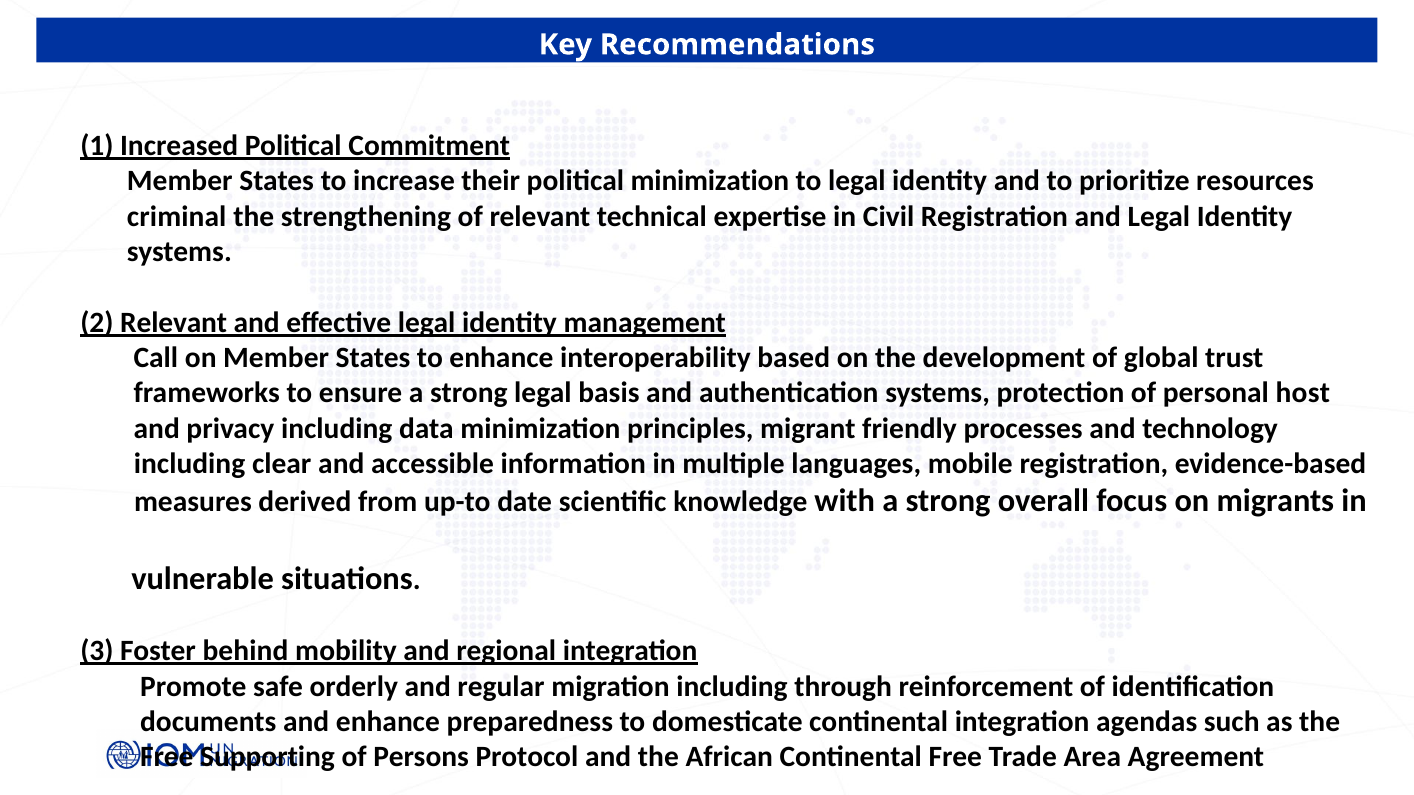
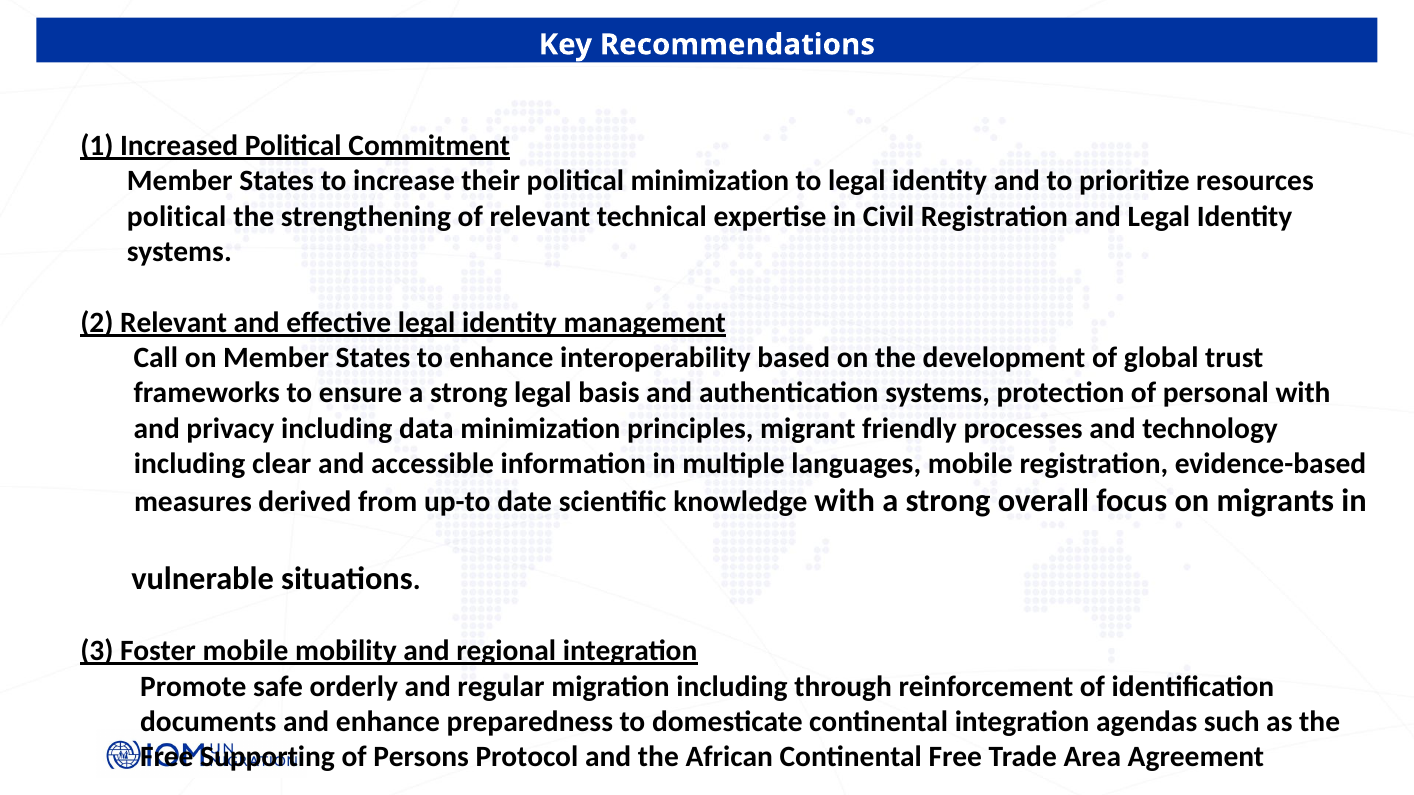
criminal: criminal -> political (177, 217)
personal host: host -> with (1303, 393)
Foster behind: behind -> mobile (245, 651)
